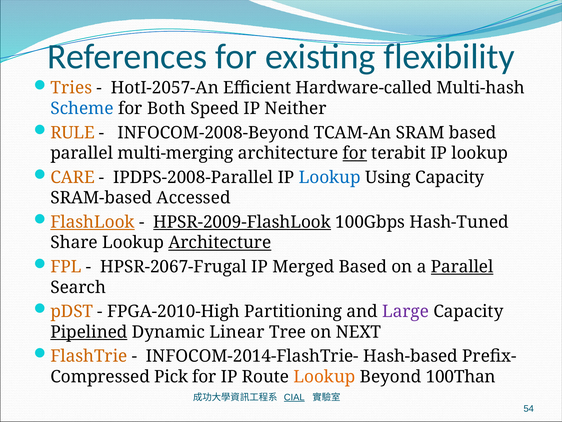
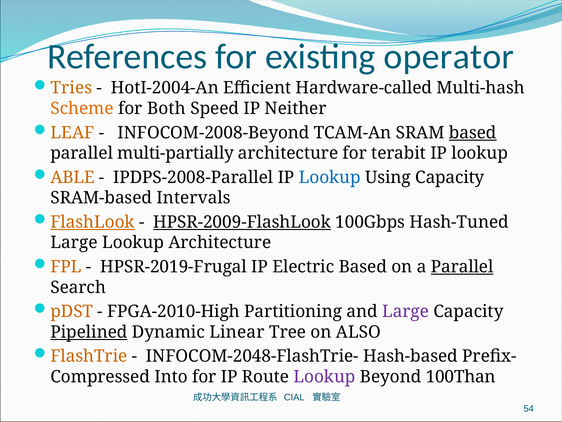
flexibility: flexibility -> operator (449, 57)
HotI-2057-An: HotI-2057-An -> HotI-2004-An (165, 88)
Scheme colour: blue -> orange (82, 108)
RULE: RULE -> LEAF (72, 133)
based underline: none -> present (473, 133)
multi-merging: multi-merging -> multi-partially (176, 153)
for underline: present -> none (355, 153)
CARE: CARE -> ABLE (73, 177)
Accessed: Accessed -> Intervals (194, 198)
Share: Share -> Large (74, 242)
Architecture underline: present -> none (220, 242)
HPSR-2067-Frugal: HPSR-2067-Frugal -> HPSR-2019-Frugal (174, 266)
Merged: Merged -> Electric (303, 266)
NEXT: NEXT -> ALSO (358, 332)
INFOCOM-2014-FlashTrie-: INFOCOM-2014-FlashTrie- -> INFOCOM-2048-FlashTrie- (252, 356)
Pick: Pick -> Into (171, 376)
Lookup colour: orange -> purple (324, 376)
CIAL underline: present -> none (294, 397)
